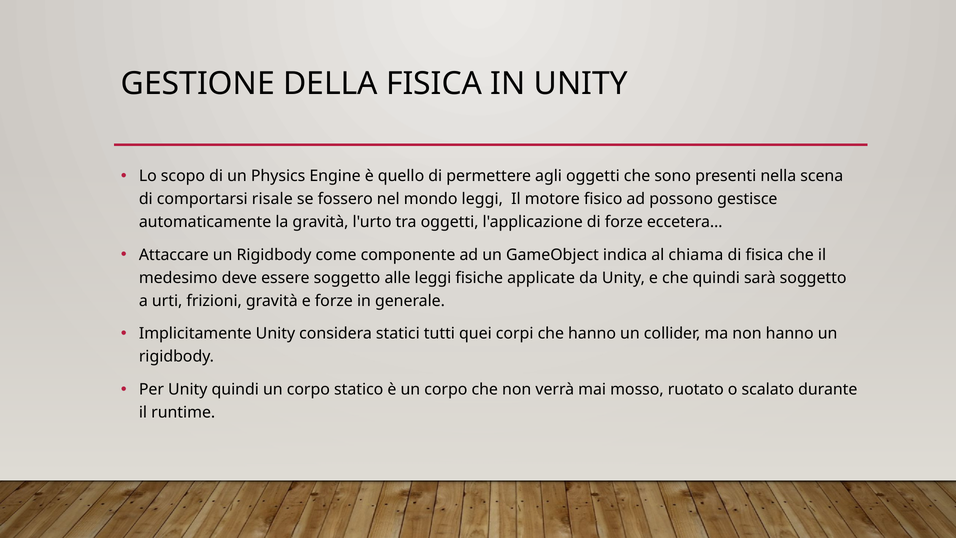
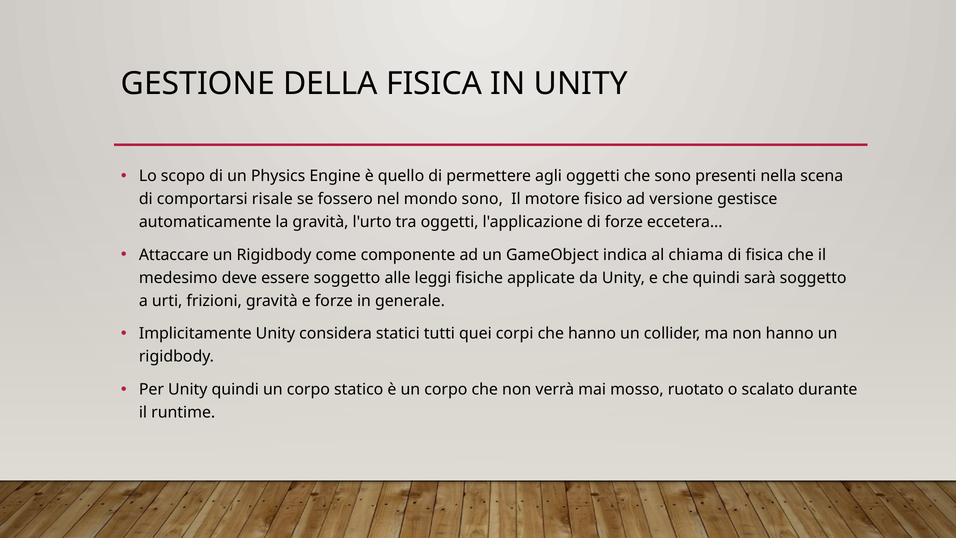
mondo leggi: leggi -> sono (482, 199)
possono: possono -> versione (681, 199)
